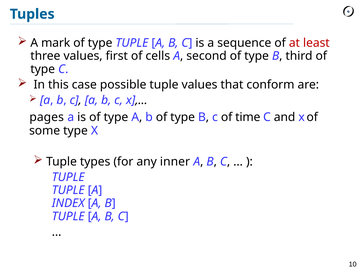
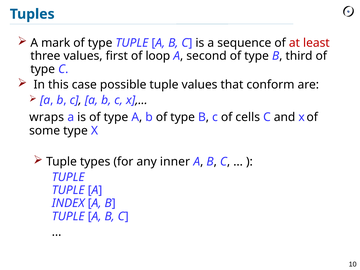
cells: cells -> loop (158, 56)
pages: pages -> wraps (47, 117)
time: time -> cells (248, 117)
